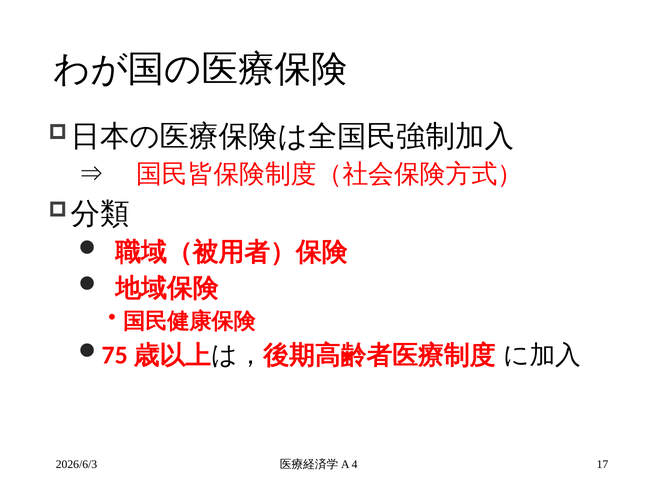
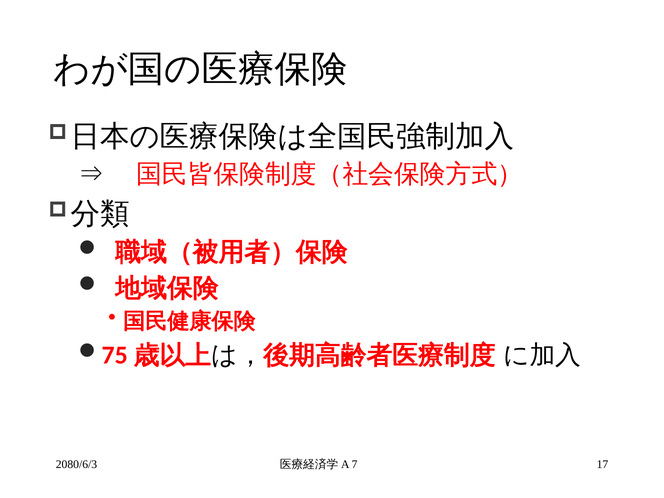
2026/6/3: 2026/6/3 -> 2080/6/3 (76, 464)
4: 4 -> 7 (355, 464)
